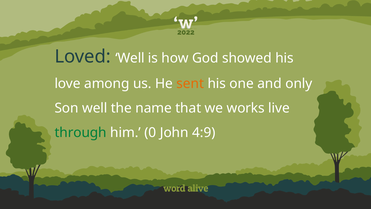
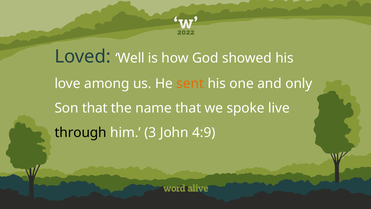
Son well: well -> that (95, 108)
works: works -> spoke (246, 108)
through colour: green -> black (81, 132)
0: 0 -> 3 (150, 132)
